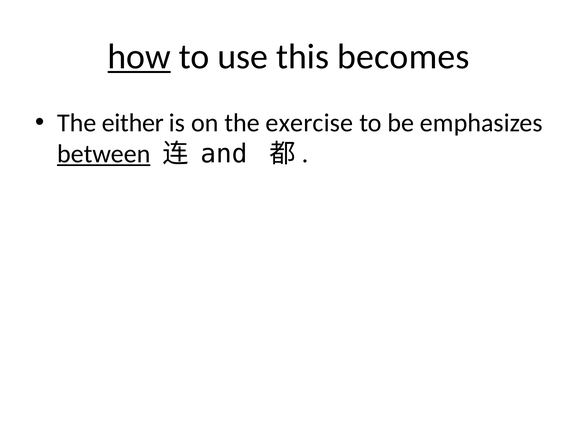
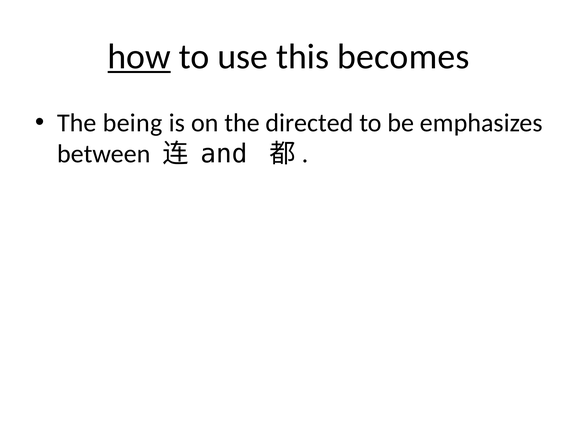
either: either -> being (133, 123)
exercise: exercise -> directed (310, 123)
between underline: present -> none (104, 154)
